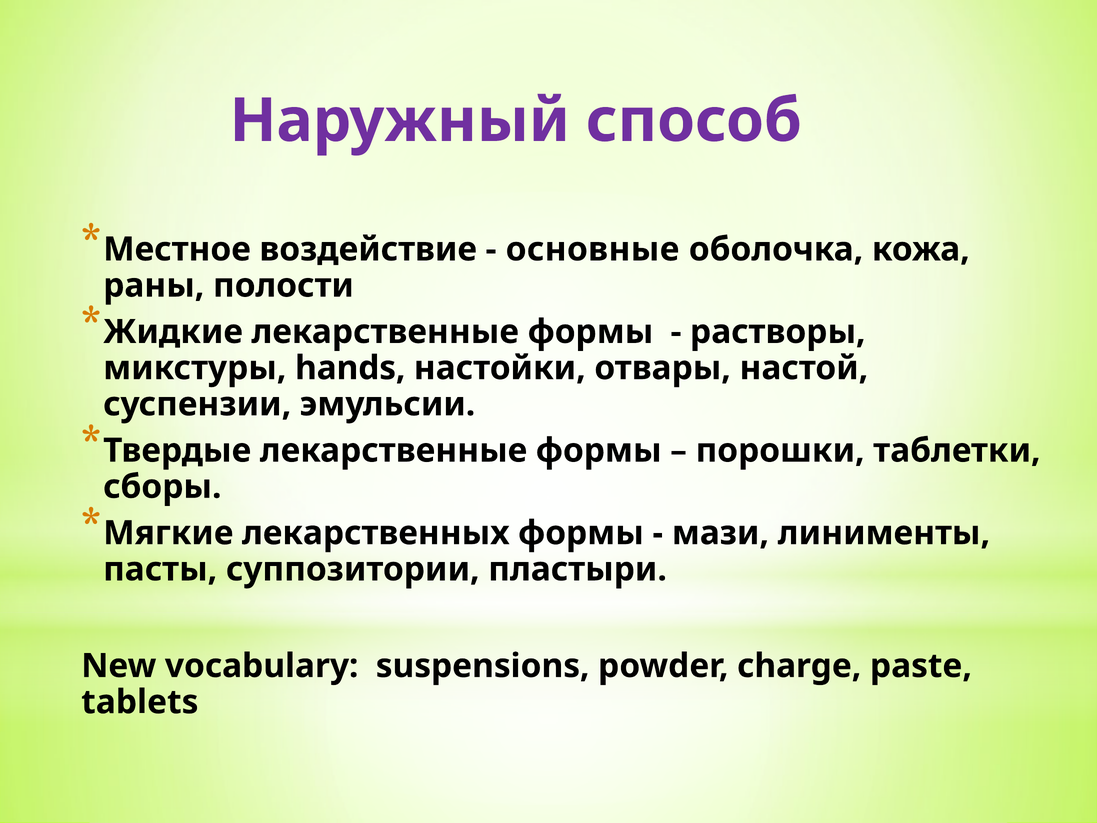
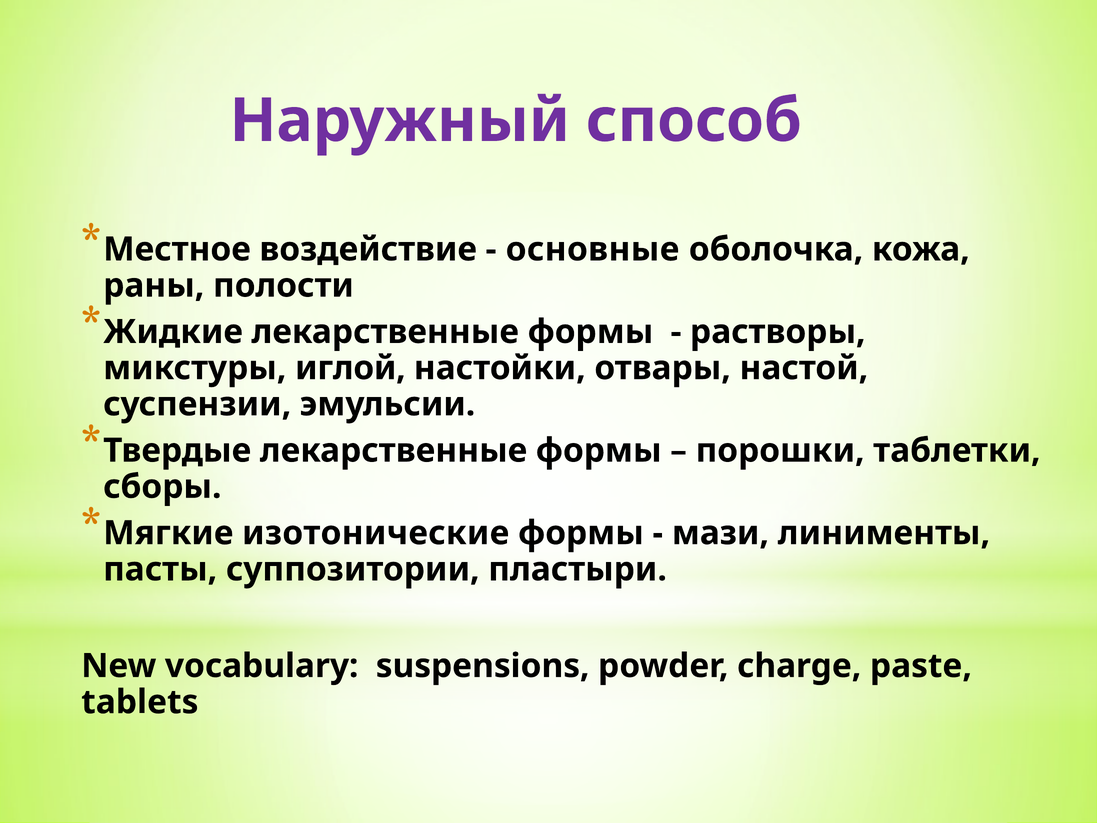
hands: hands -> иглой (350, 368)
лекарственных: лекарственных -> изотонические (376, 533)
